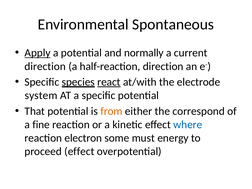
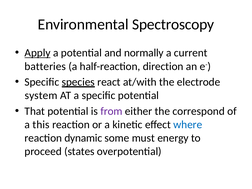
Spontaneous: Spontaneous -> Spectroscopy (173, 24)
direction: direction -> batteries (45, 66)
react underline: present -> none (109, 82)
from colour: orange -> purple (111, 111)
fine: fine -> this (41, 125)
electron: electron -> dynamic (83, 138)
proceed effect: effect -> states (79, 151)
